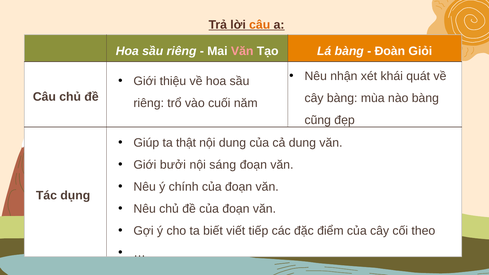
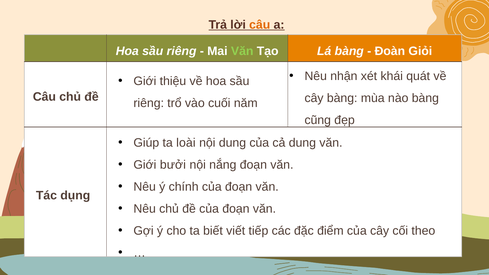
Văn colour: pink -> light green (242, 51)
thật: thật -> loài (186, 143)
sáng: sáng -> nắng (223, 165)
